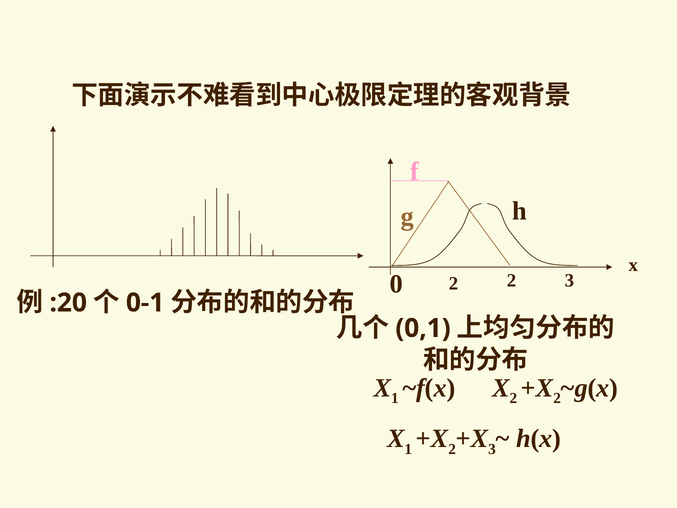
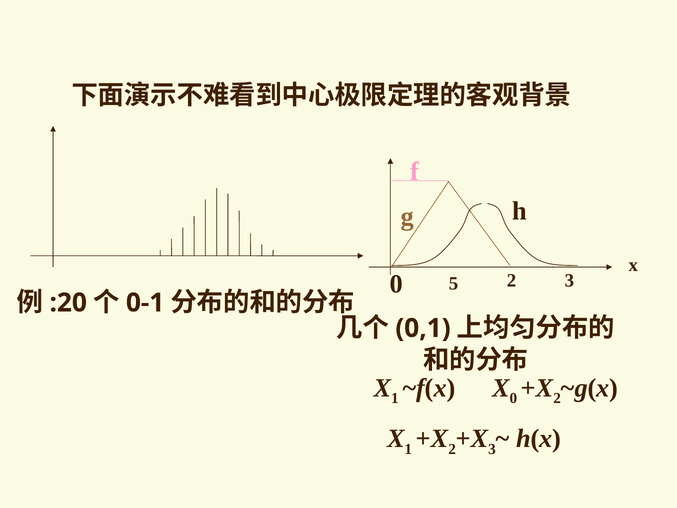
0 2: 2 -> 5 (453, 284)
X 2: 2 -> 0 (513, 398)
